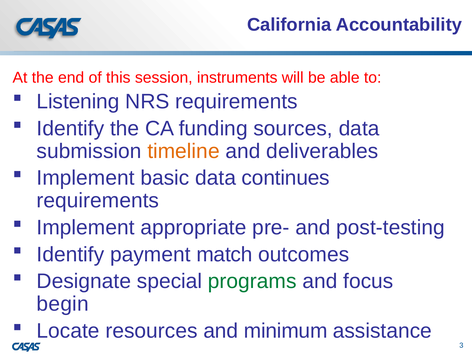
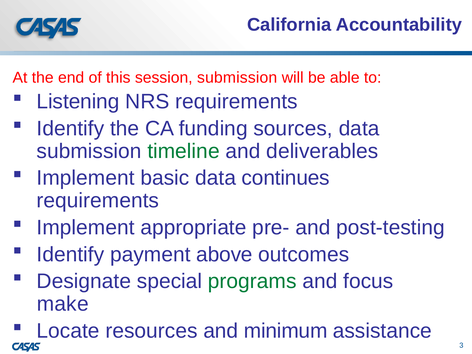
session instruments: instruments -> submission (237, 78)
timeline colour: orange -> green (184, 151)
match: match -> above (224, 254)
begin: begin -> make (63, 304)
